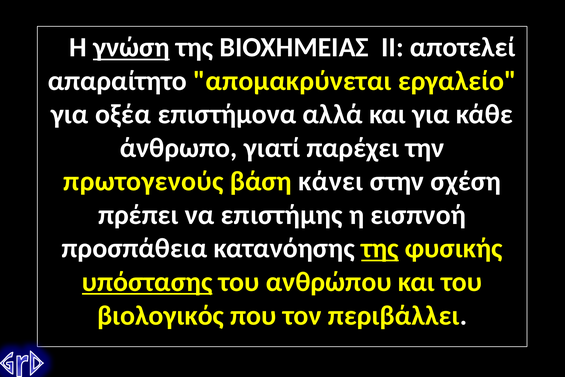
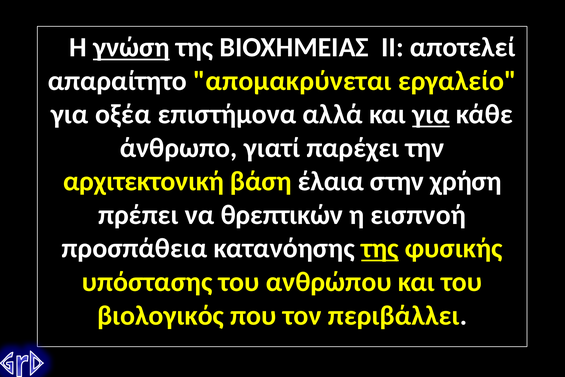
για underline: none -> present (431, 114)
πρωτογενούς: πρωτογενούς -> αρχιτεκτονική (144, 181)
κάνει: κάνει -> έλαια (331, 181)
σχέση: σχέση -> χρήση (466, 181)
επιστήμης: επιστήμης -> θρεπτικών (282, 215)
υπόστασης underline: present -> none (147, 282)
